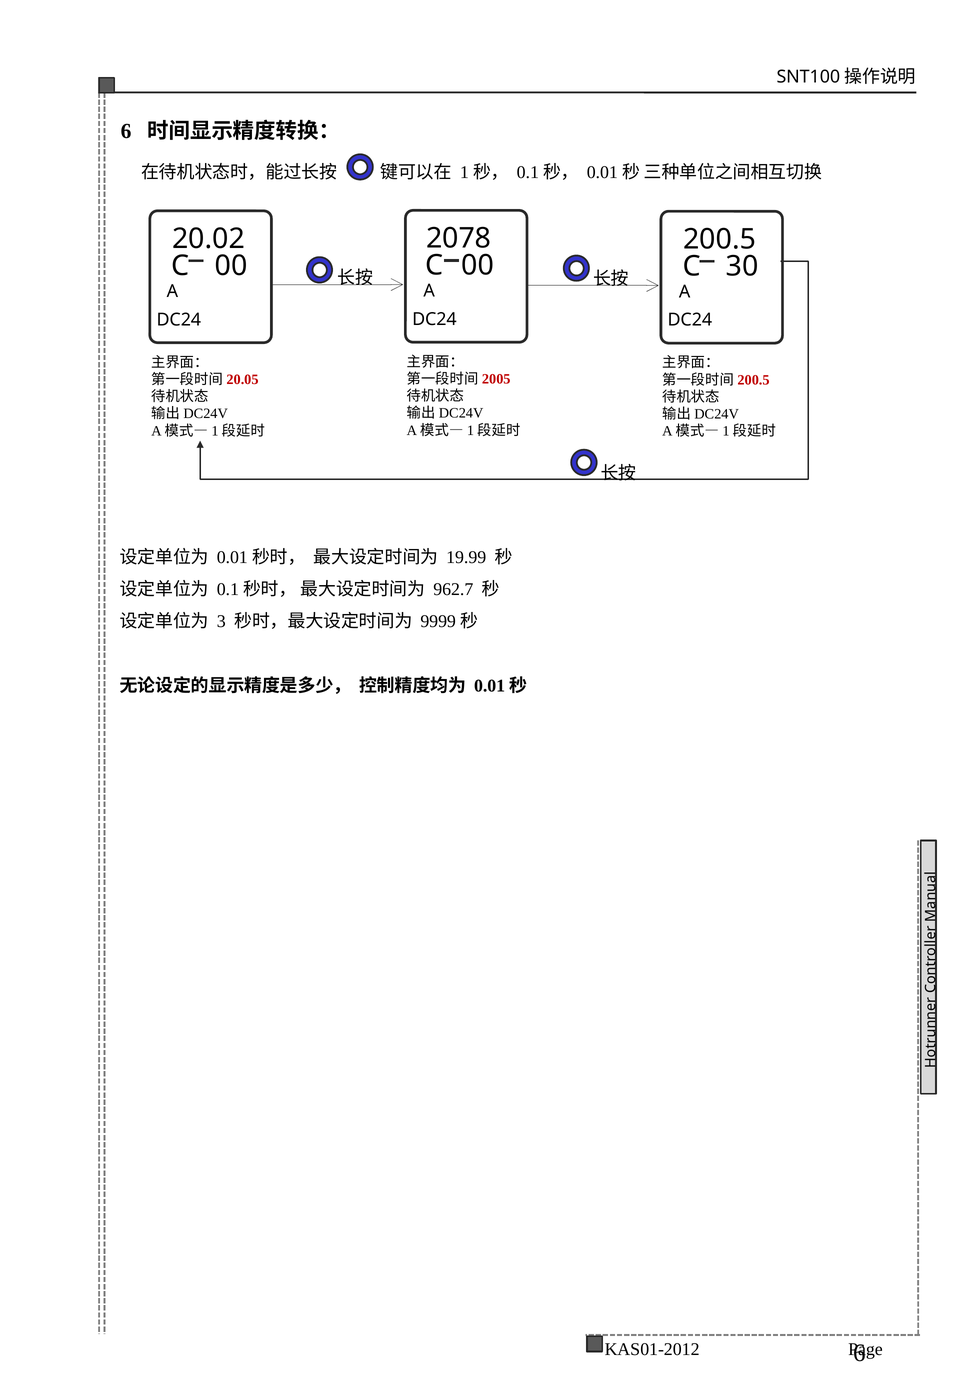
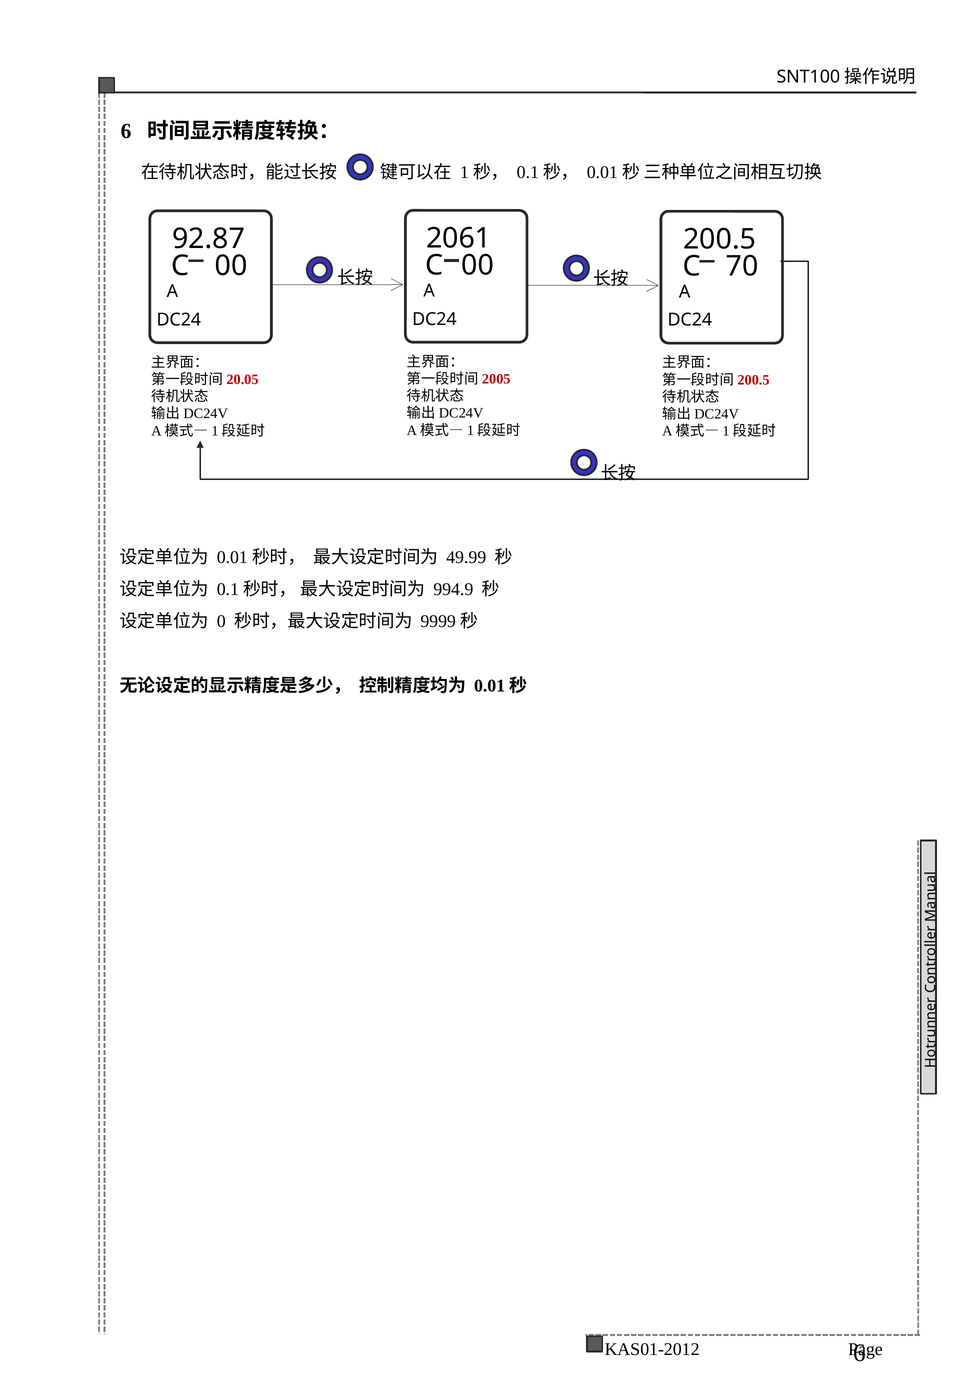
2078: 2078 -> 2061 (459, 238)
20.02: 20.02 -> 92.87 (209, 239)
30: 30 -> 70 (742, 266)
19.99: 19.99 -> 49.99 (466, 557)
962.7: 962.7 -> 994.9 (453, 589)
3: 3 -> 0 (221, 622)
